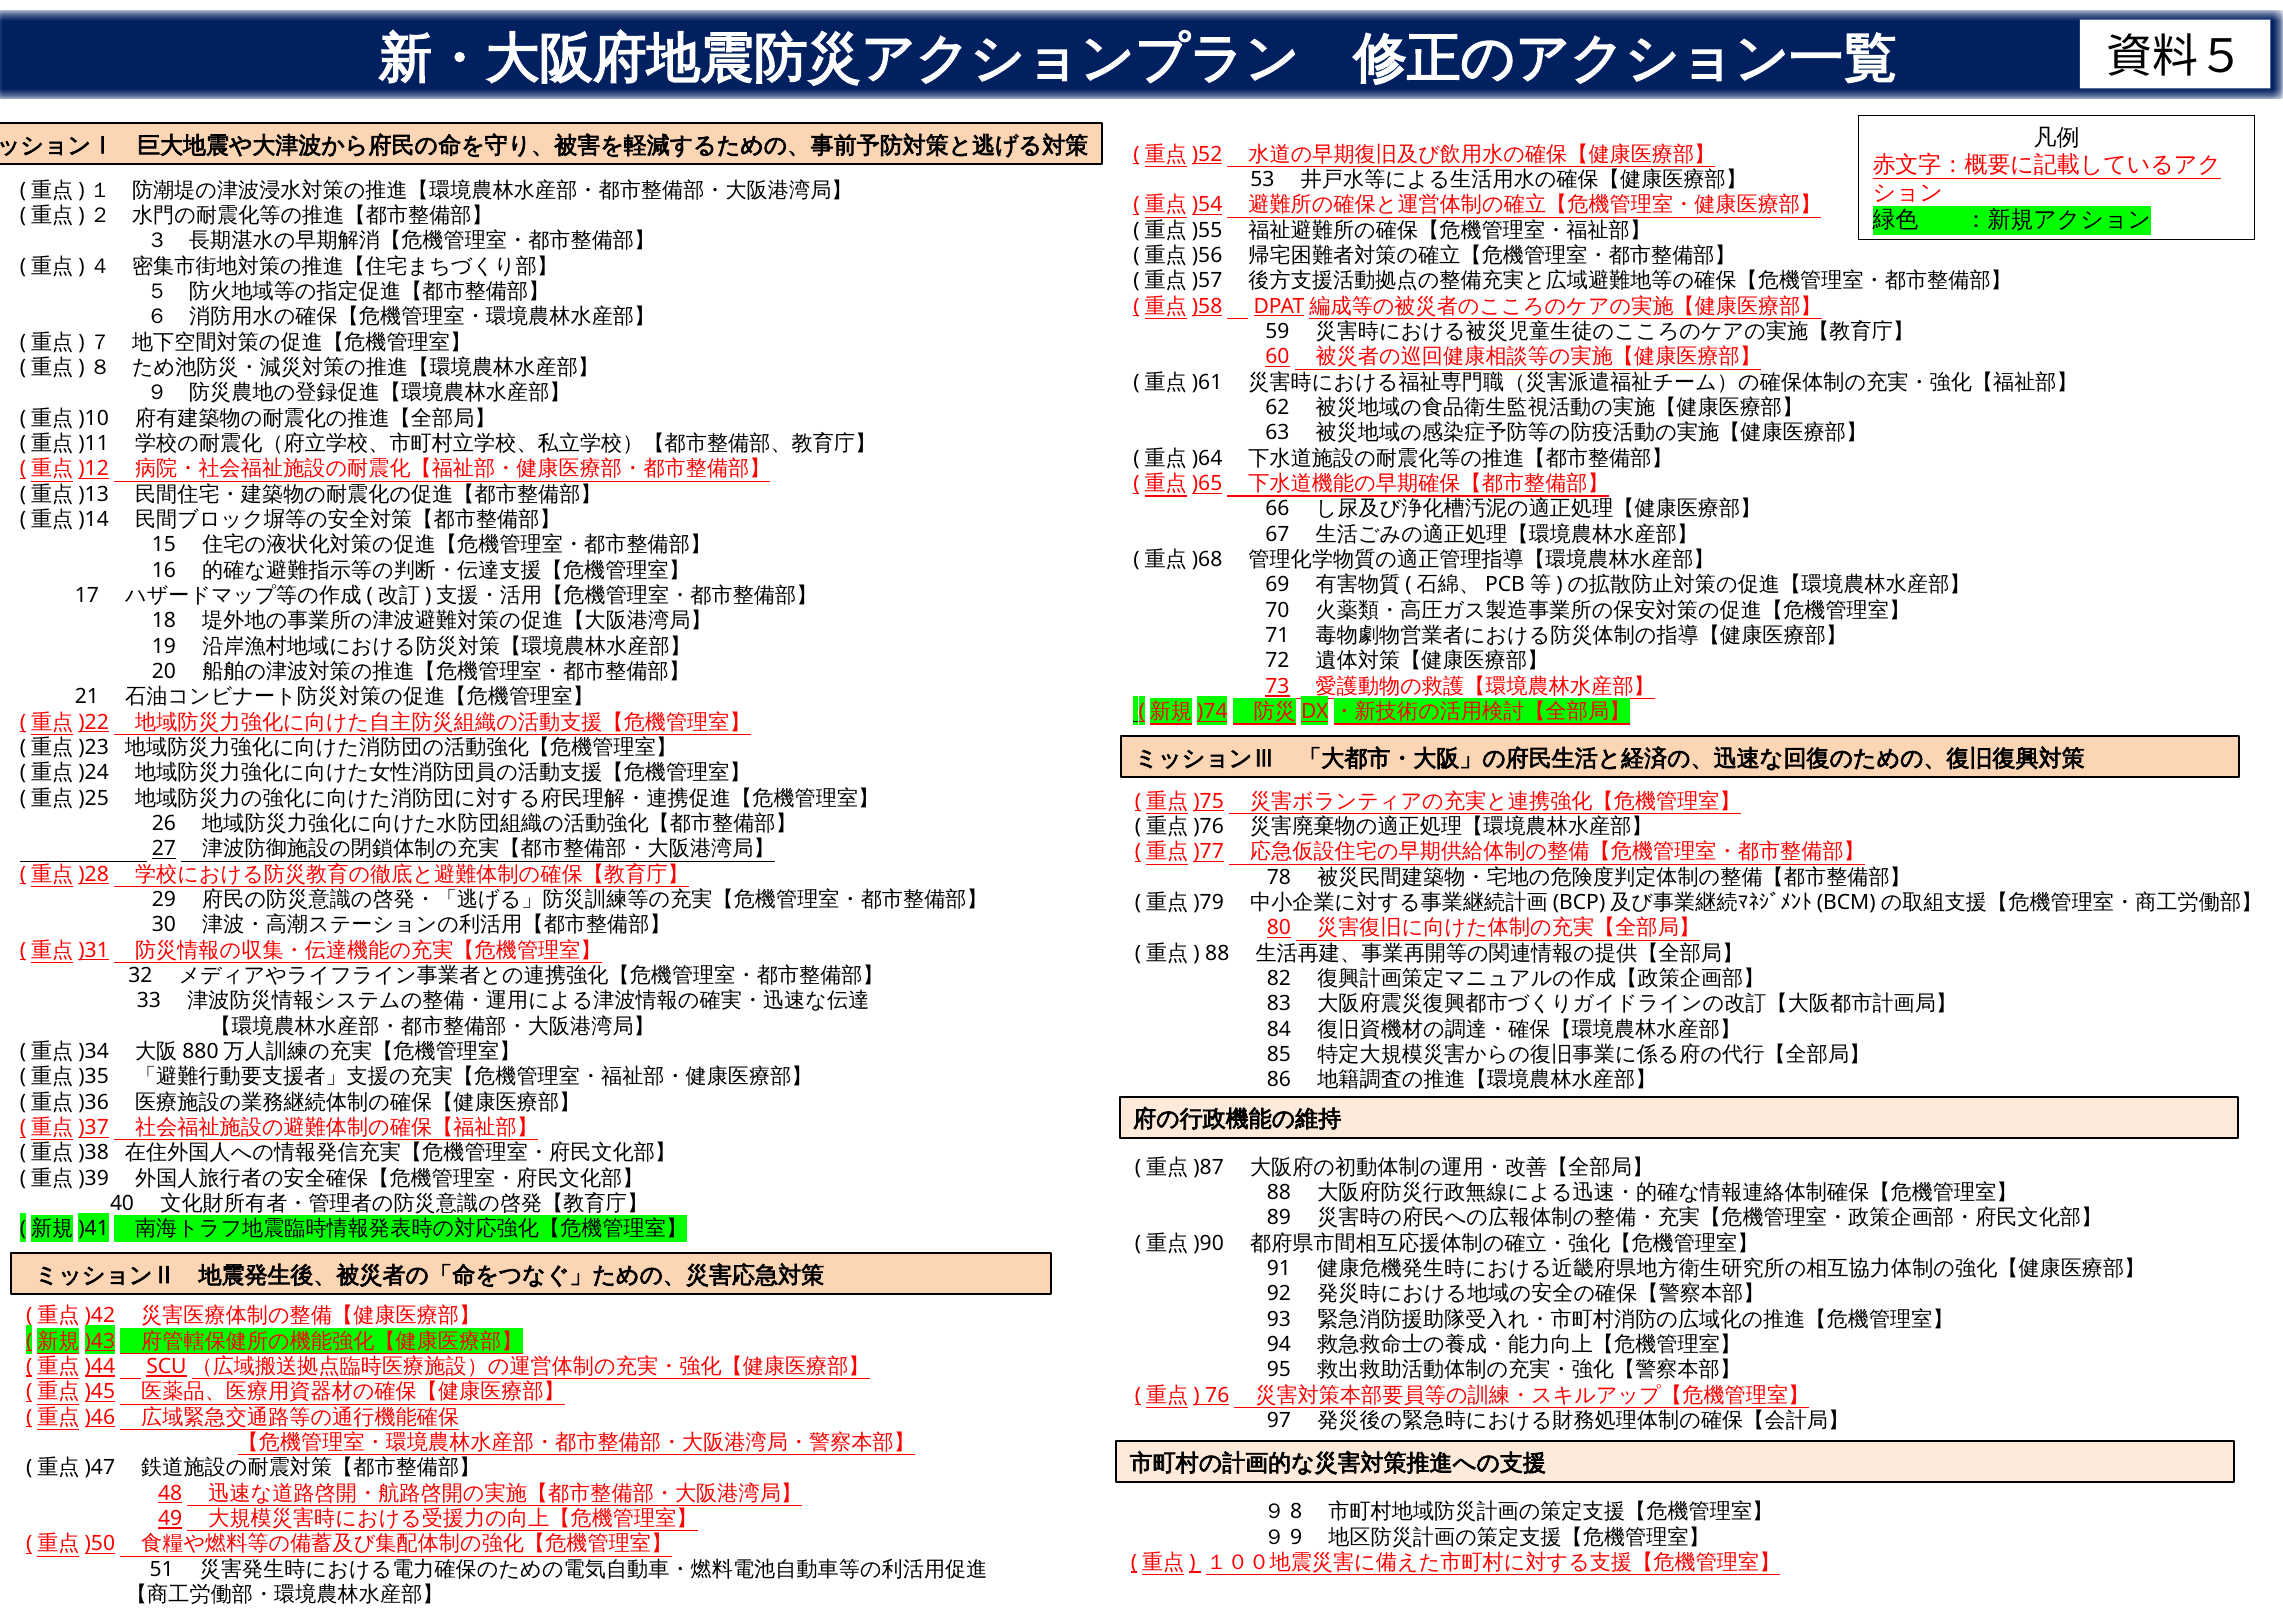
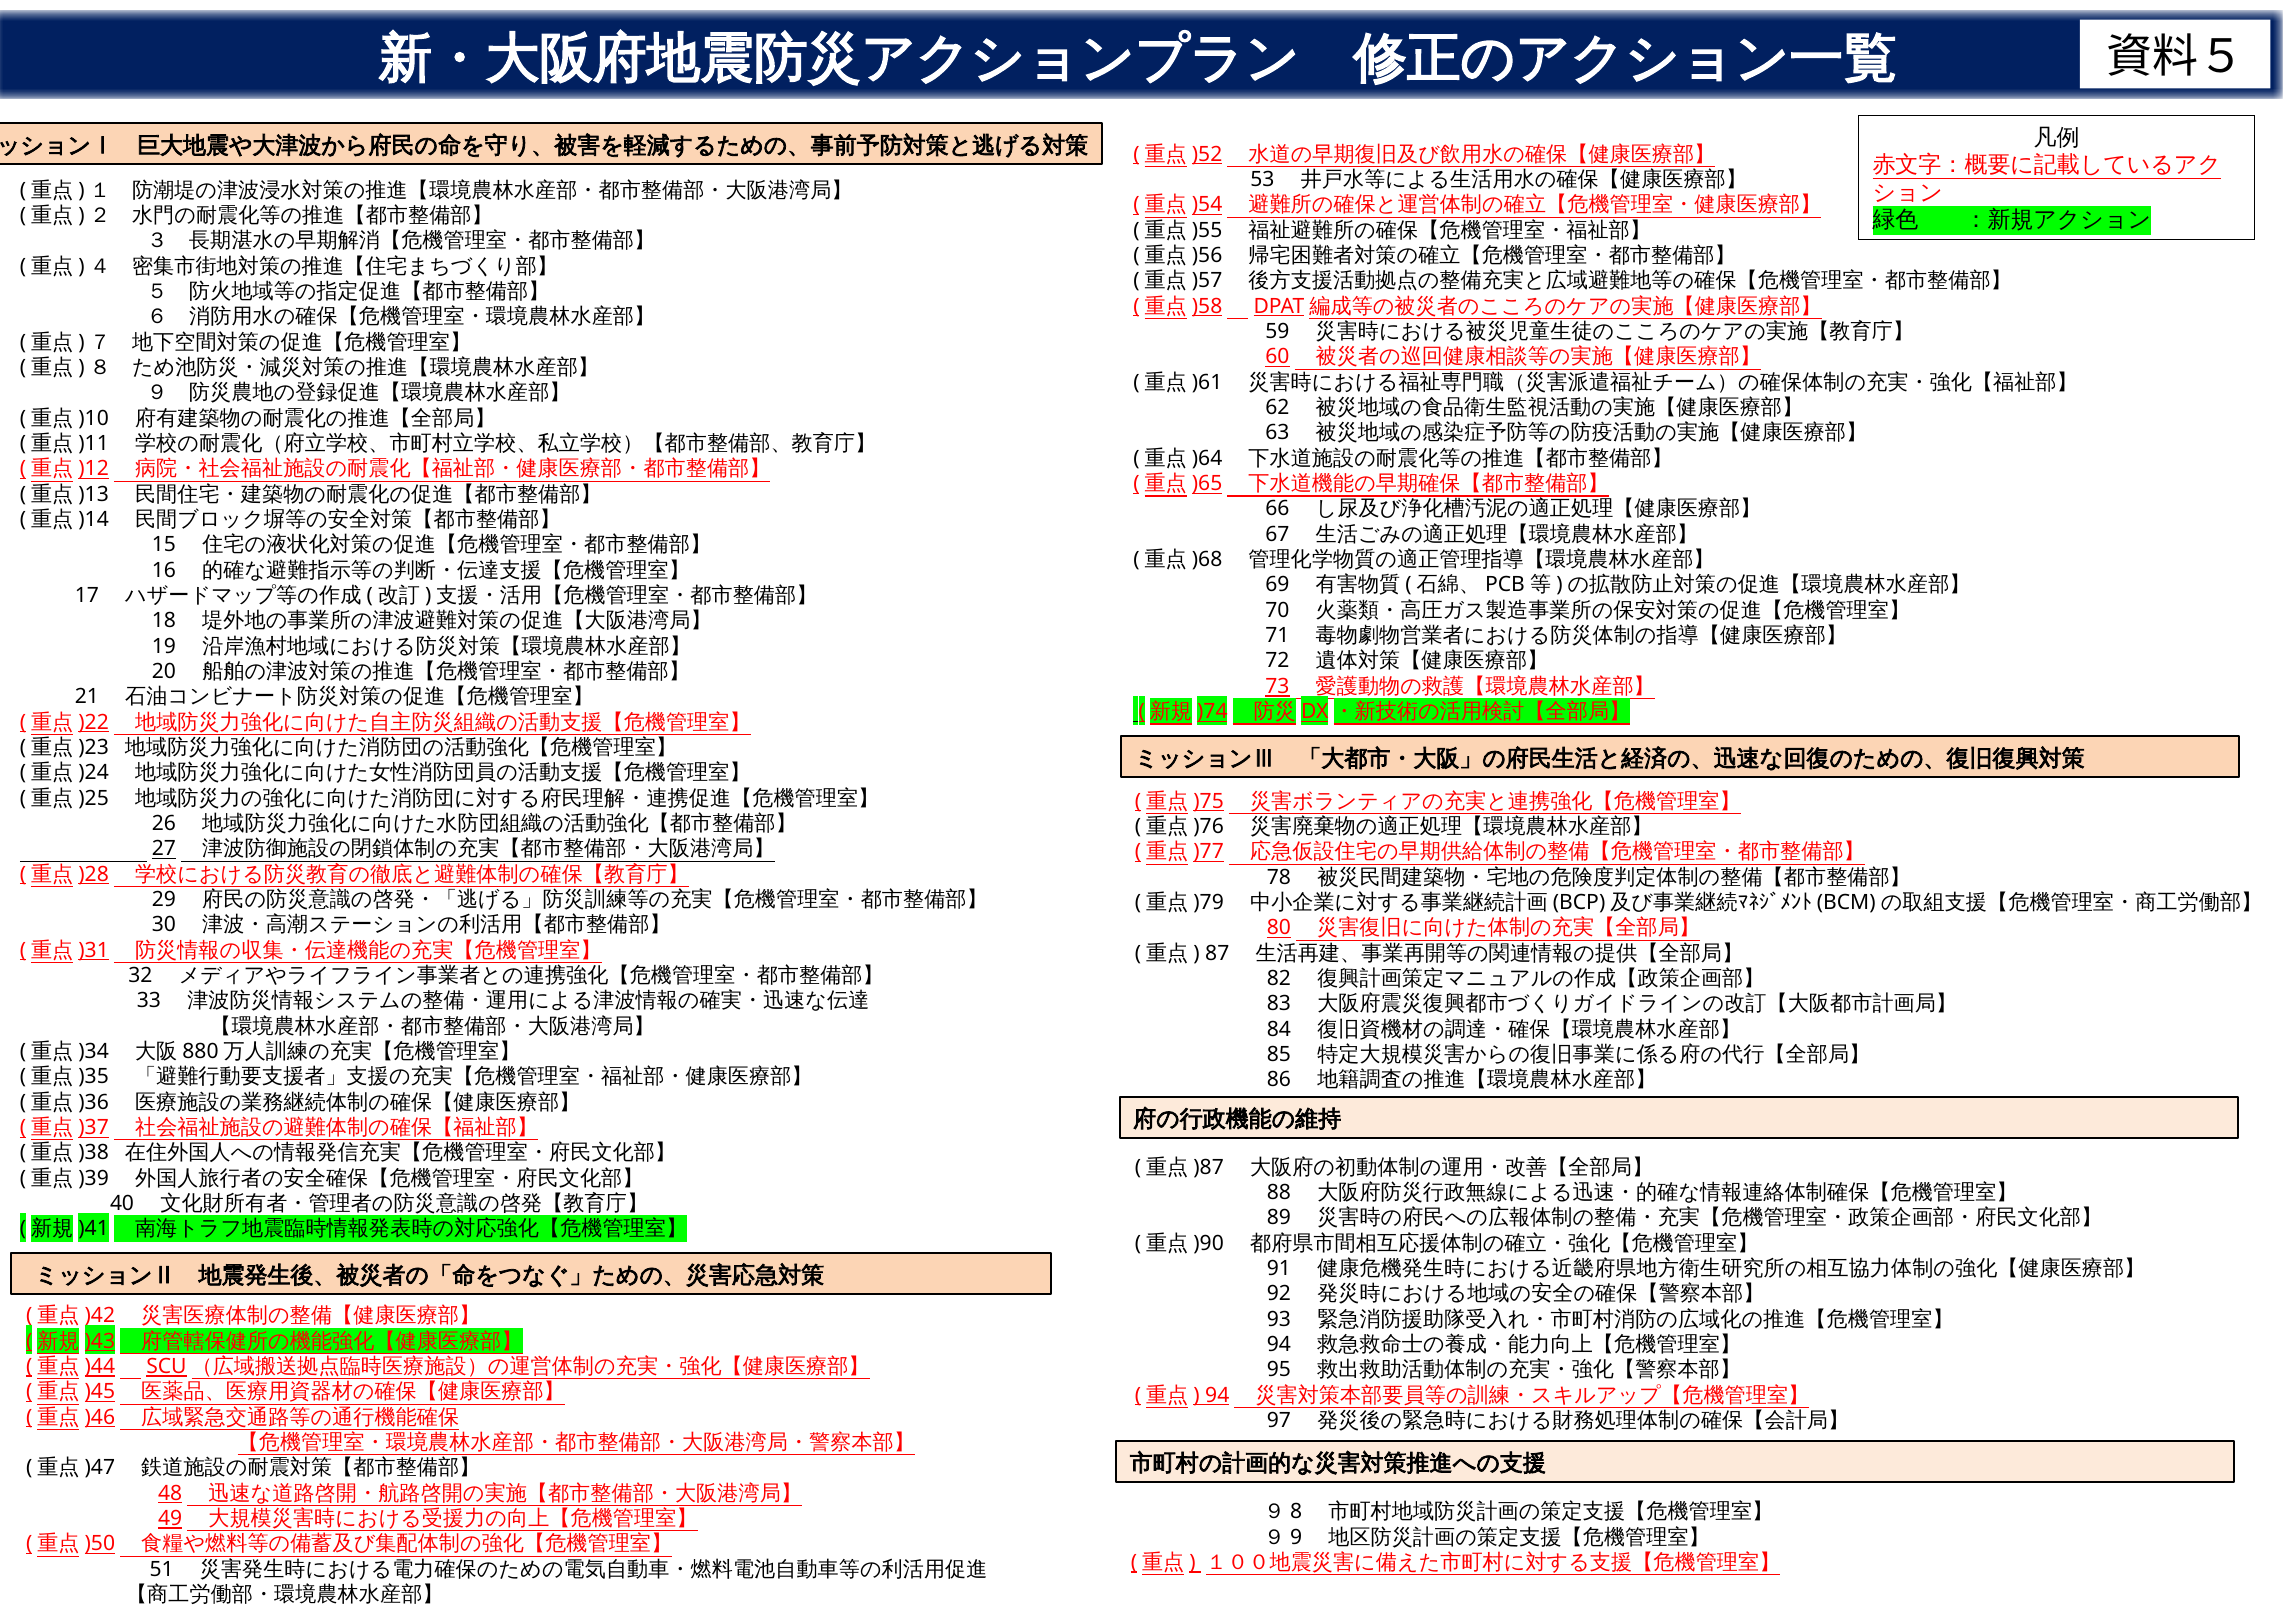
88: 88 -> 87 (1217, 953)
76: 76 -> 94 (1217, 1395)
